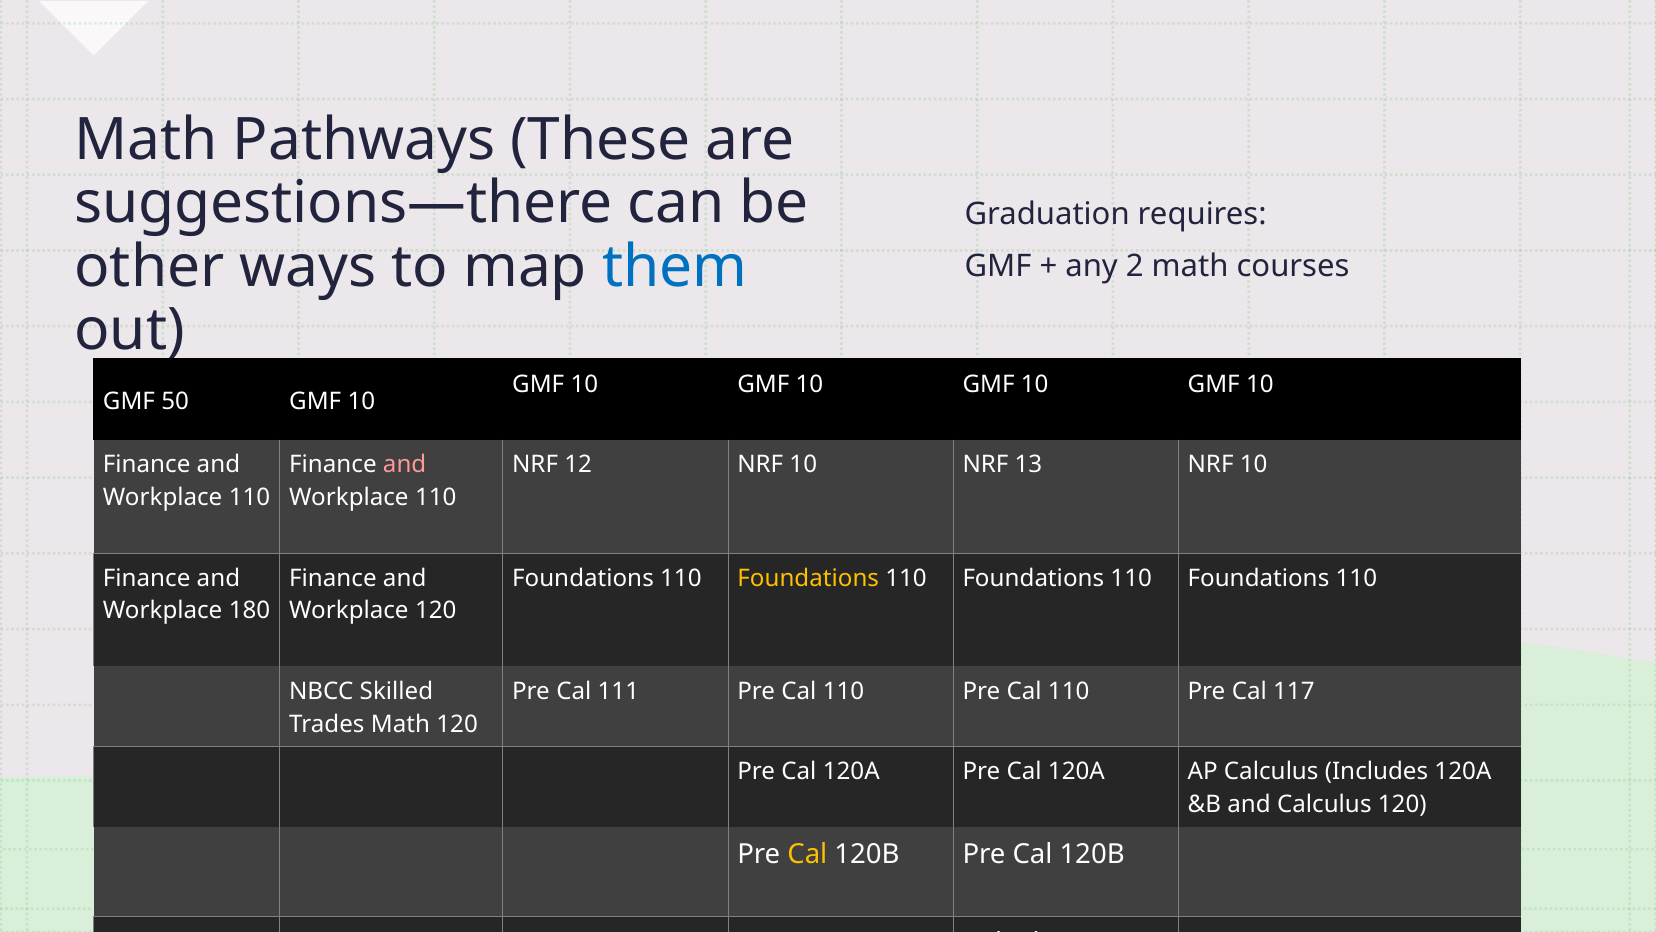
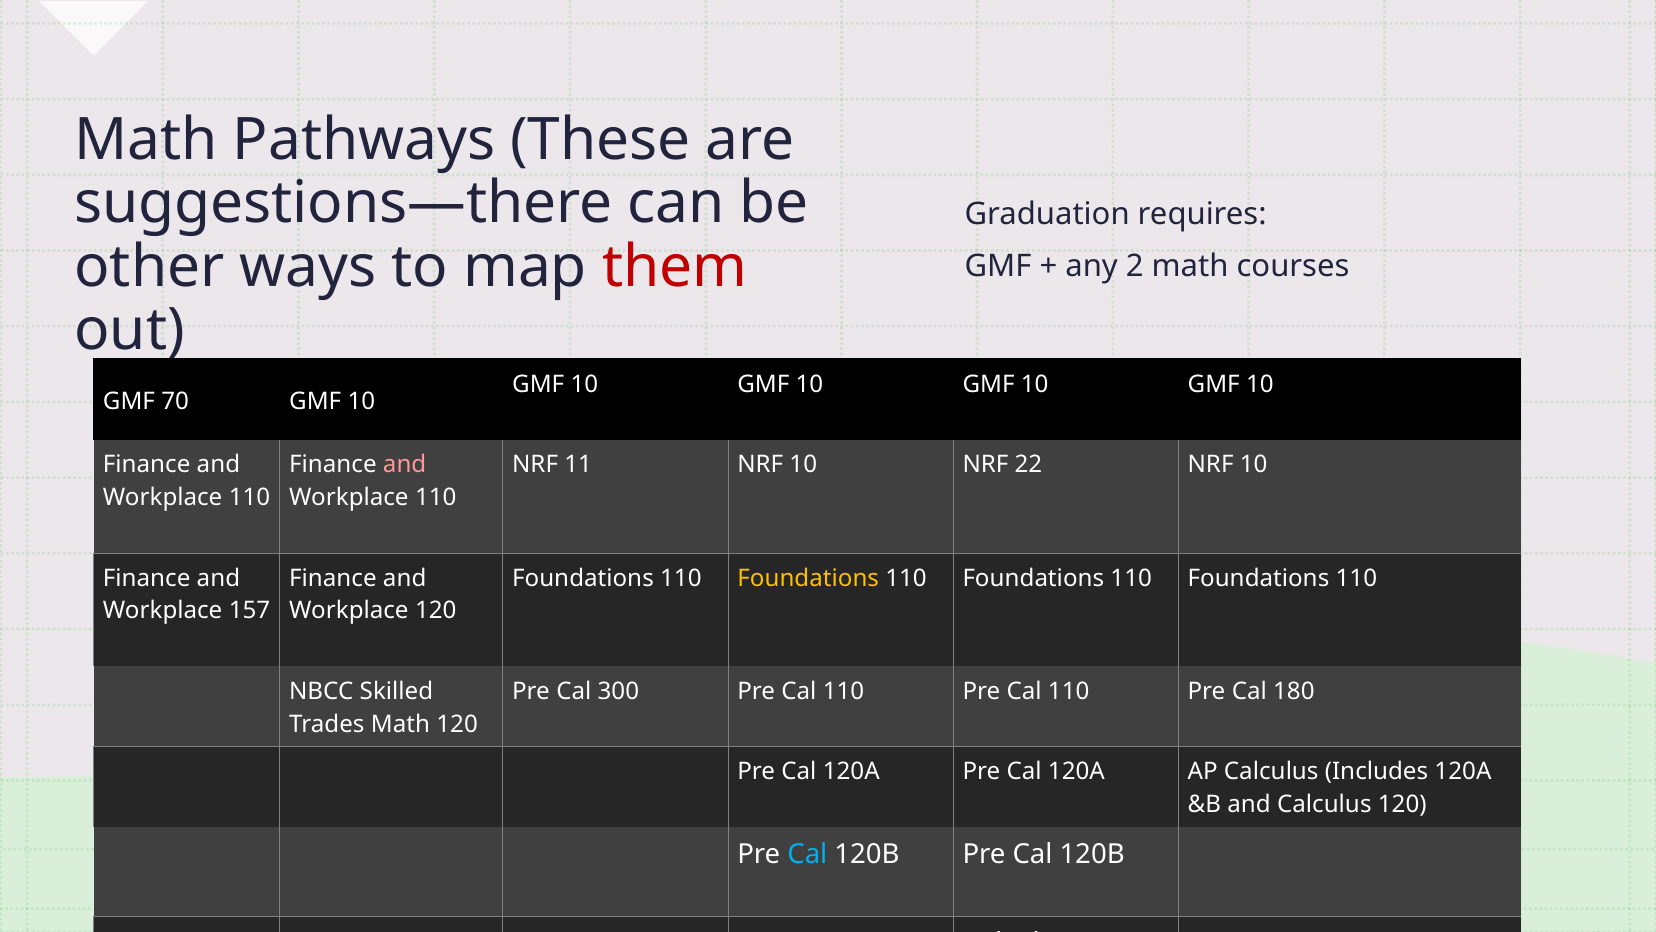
them colour: blue -> red (675, 267)
50: 50 -> 70 (175, 401)
12: 12 -> 11 (578, 465)
13: 13 -> 22 (1028, 465)
180: 180 -> 157 (249, 611)
111: 111 -> 300 (618, 691)
117: 117 -> 180 (1294, 691)
Cal colour: yellow -> light blue (807, 854)
